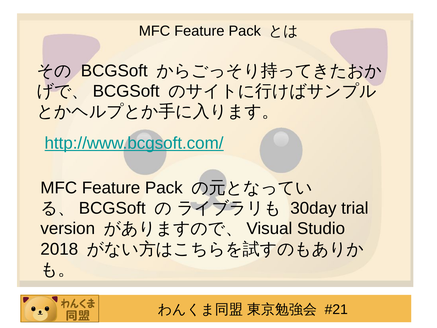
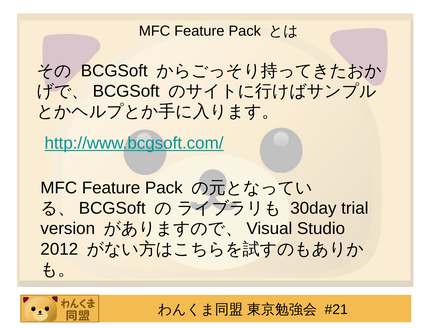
2018: 2018 -> 2012 (59, 249)
